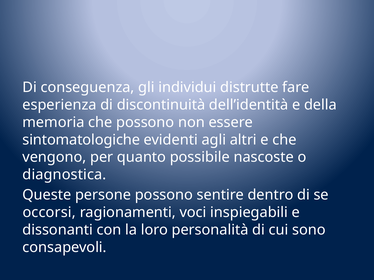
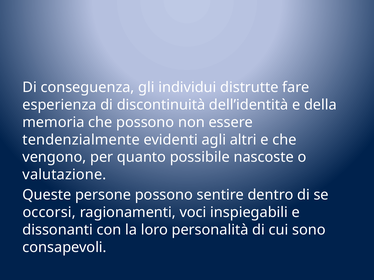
sintomatologiche: sintomatologiche -> tendenzialmente (81, 140)
diagnostica: diagnostica -> valutazione (64, 175)
